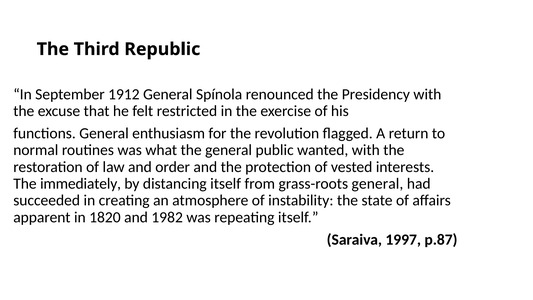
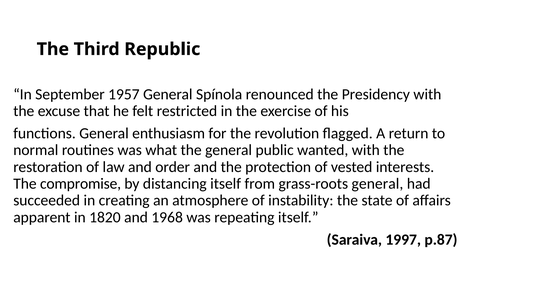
1912: 1912 -> 1957 (124, 94)
immediately: immediately -> compromise (81, 184)
1982: 1982 -> 1968 (167, 217)
